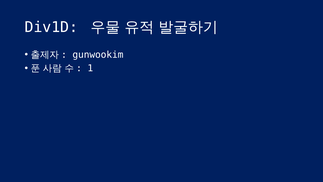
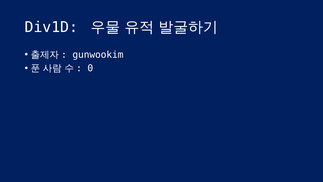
1: 1 -> 0 (90, 68)
